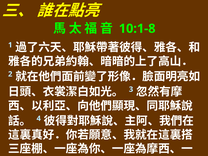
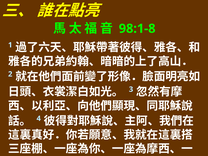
10:1-8: 10:1-8 -> 98:1-8 (137, 29)
